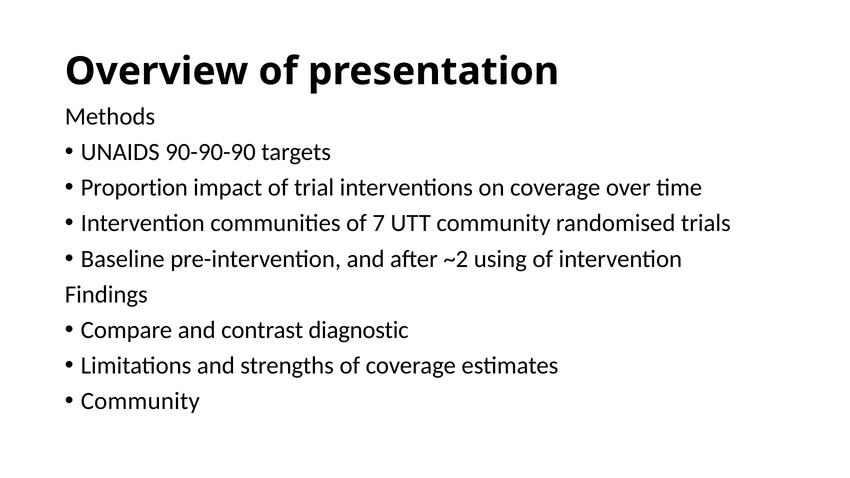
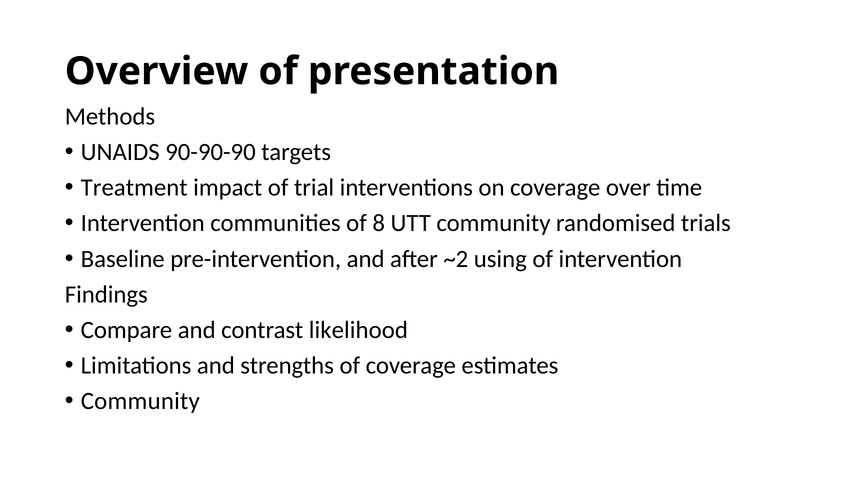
Proportion: Proportion -> Treatment (134, 188)
7: 7 -> 8 (379, 223)
diagnostic: diagnostic -> likelihood (358, 330)
